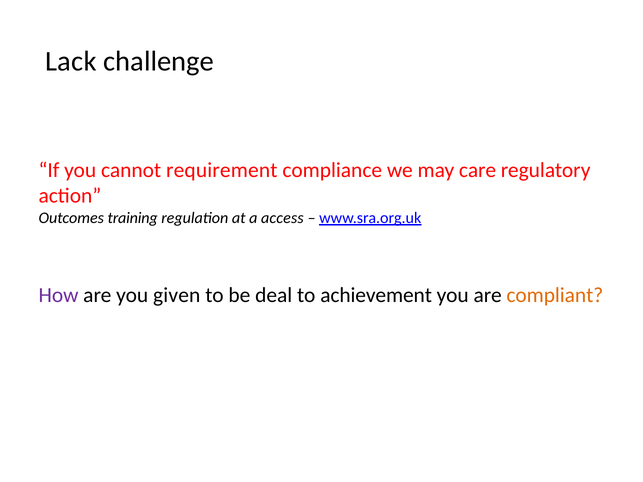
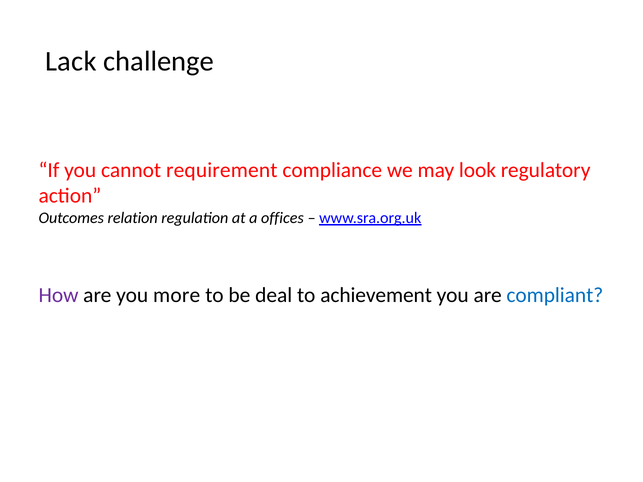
care: care -> look (477, 170)
training: training -> relation (133, 218)
access: access -> offices (282, 218)
given: given -> more (177, 295)
compliant colour: orange -> blue (555, 295)
